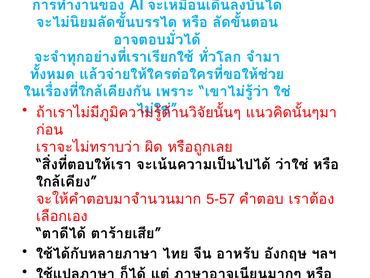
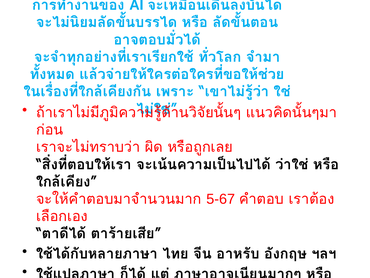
5-57: 5-57 -> 5-67 (221, 199)
